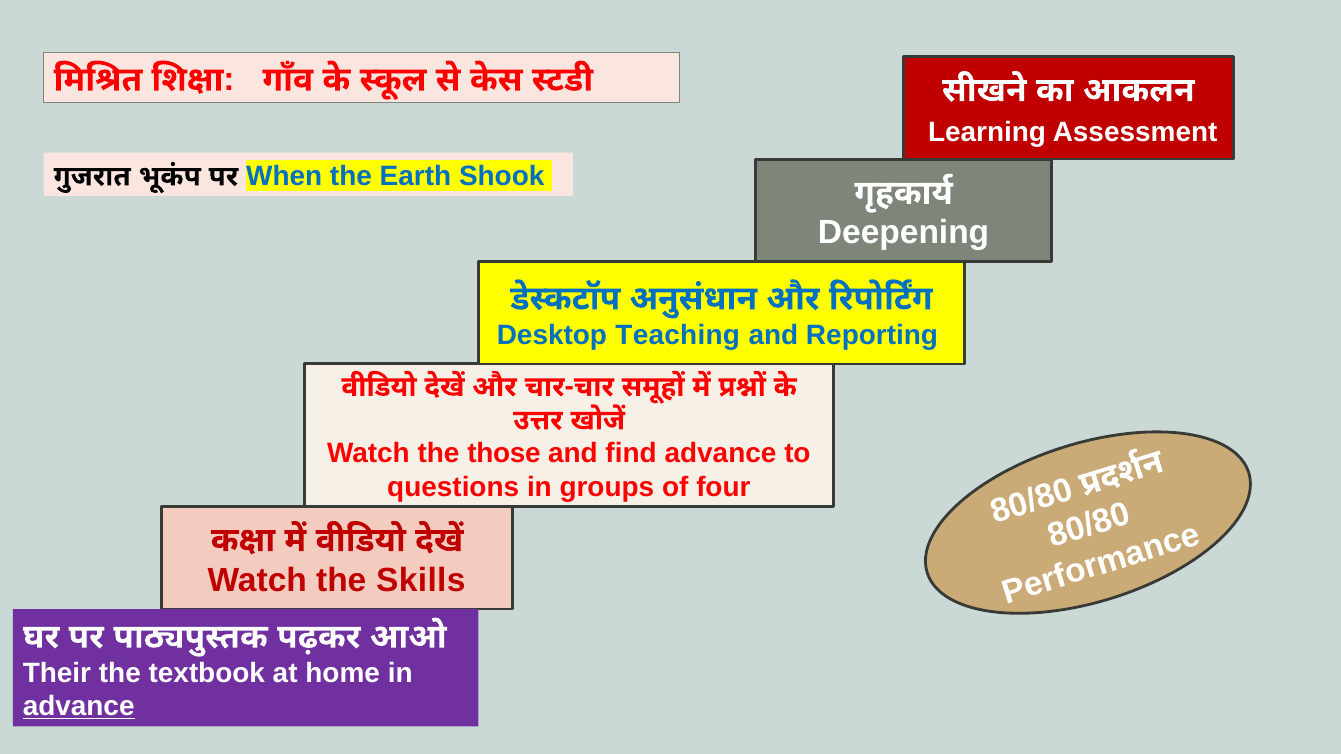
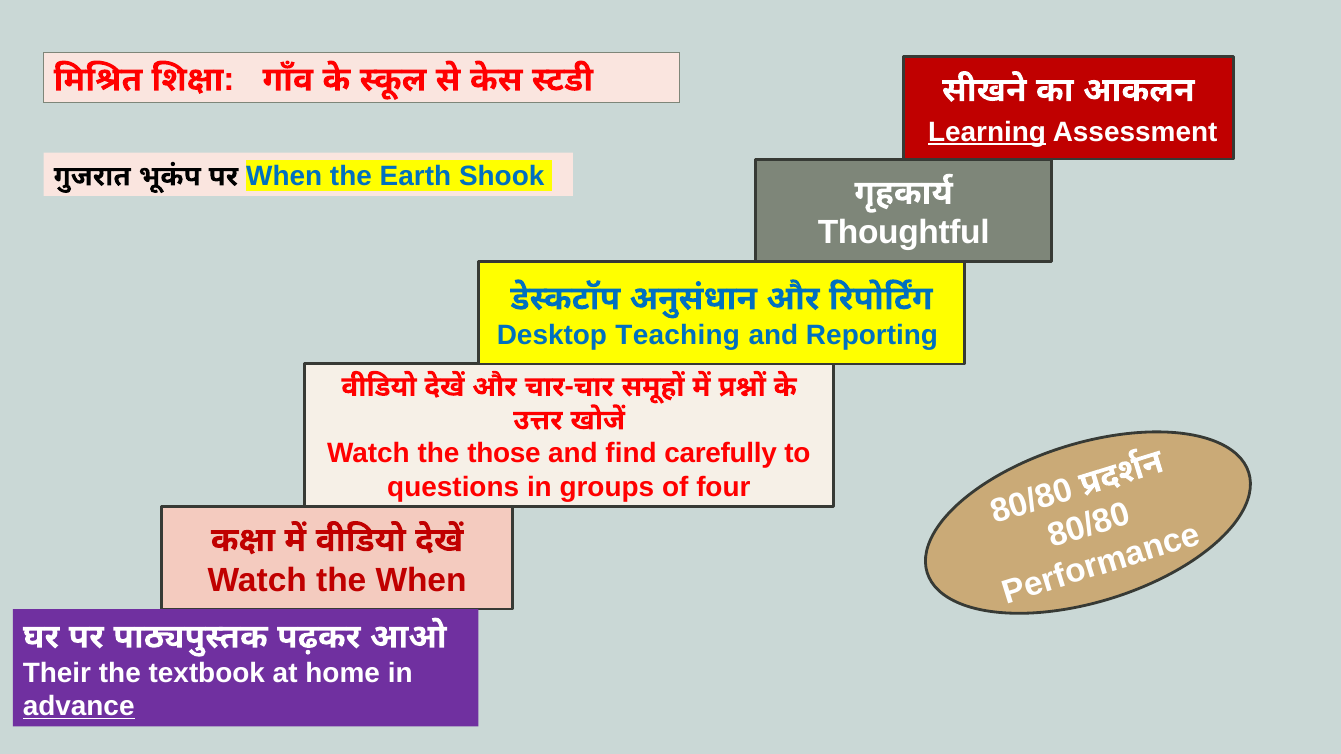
Learning underline: none -> present (987, 132)
Deepening: Deepening -> Thoughtful (904, 233)
find advance: advance -> carefully (721, 454)
the Skills: Skills -> When (421, 580)
